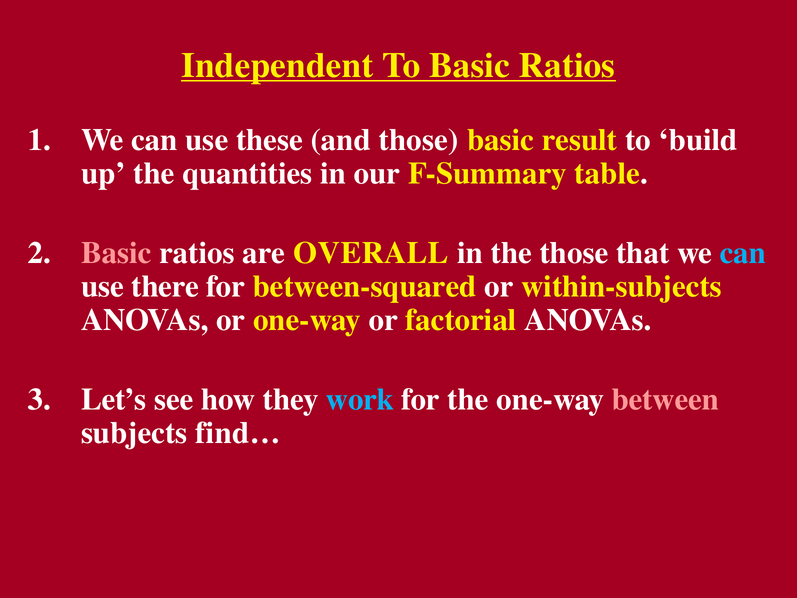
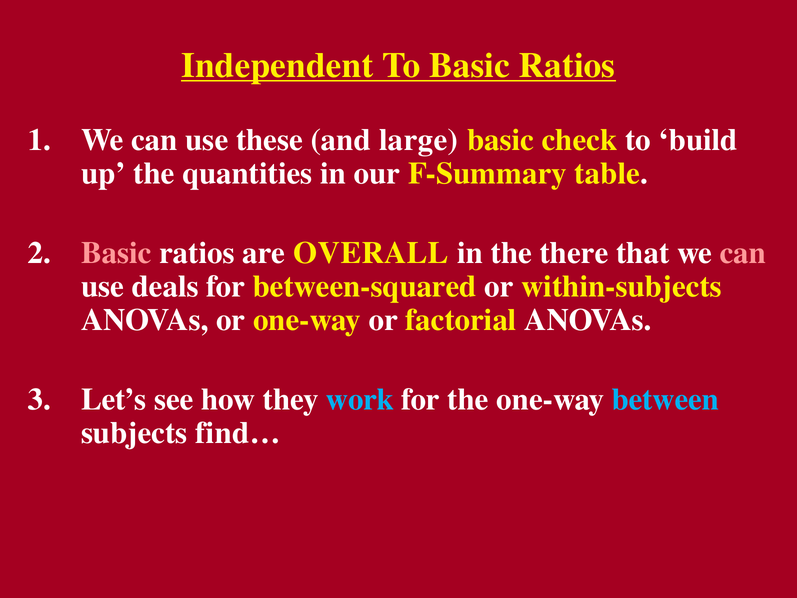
and those: those -> large (419, 140)
result: result -> check (579, 140)
the those: those -> there (574, 253)
can colour: light blue -> pink (743, 253)
there: there -> deals (165, 286)
between colour: pink -> light blue (665, 399)
